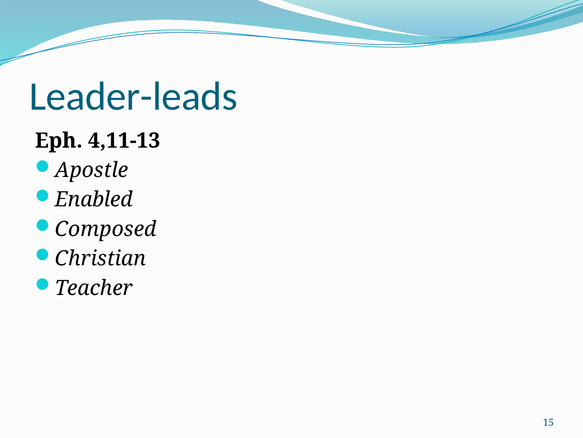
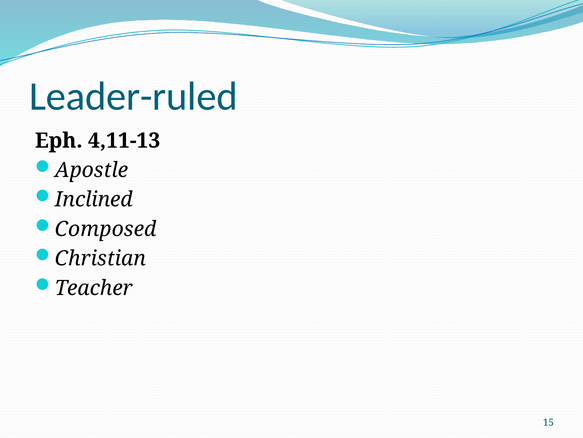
Leader-leads: Leader-leads -> Leader-ruled (133, 96)
Enabled: Enabled -> Inclined (94, 199)
